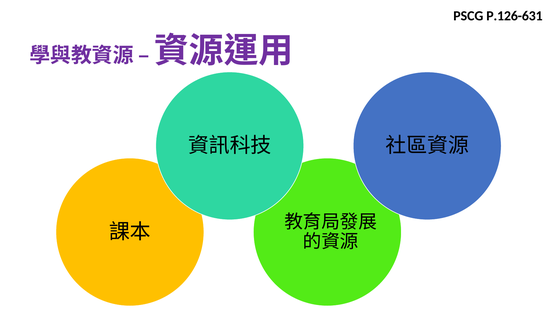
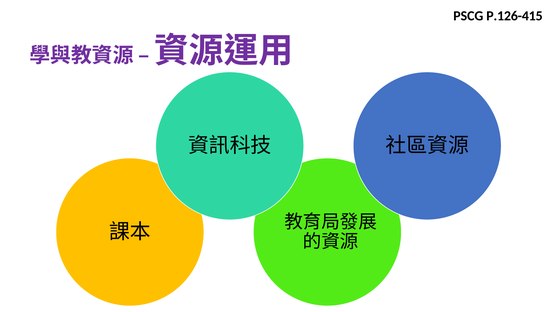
P.126-631: P.126-631 -> P.126-415 (514, 16)
